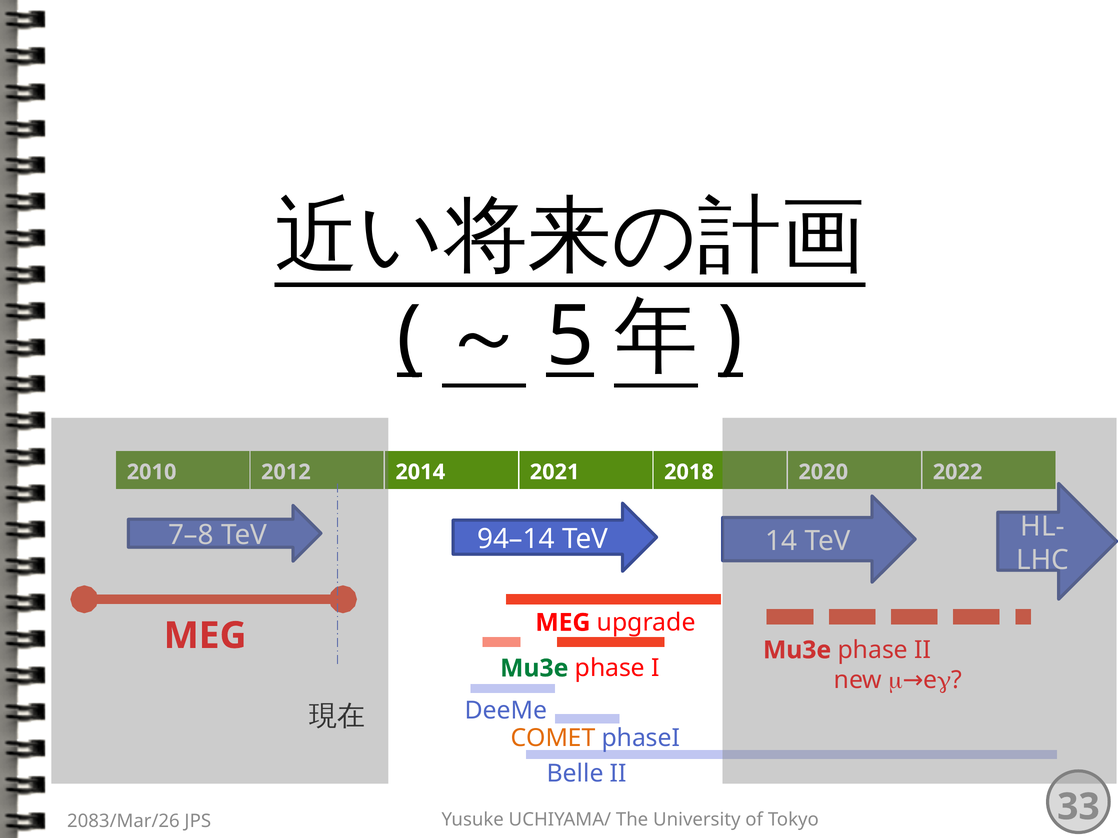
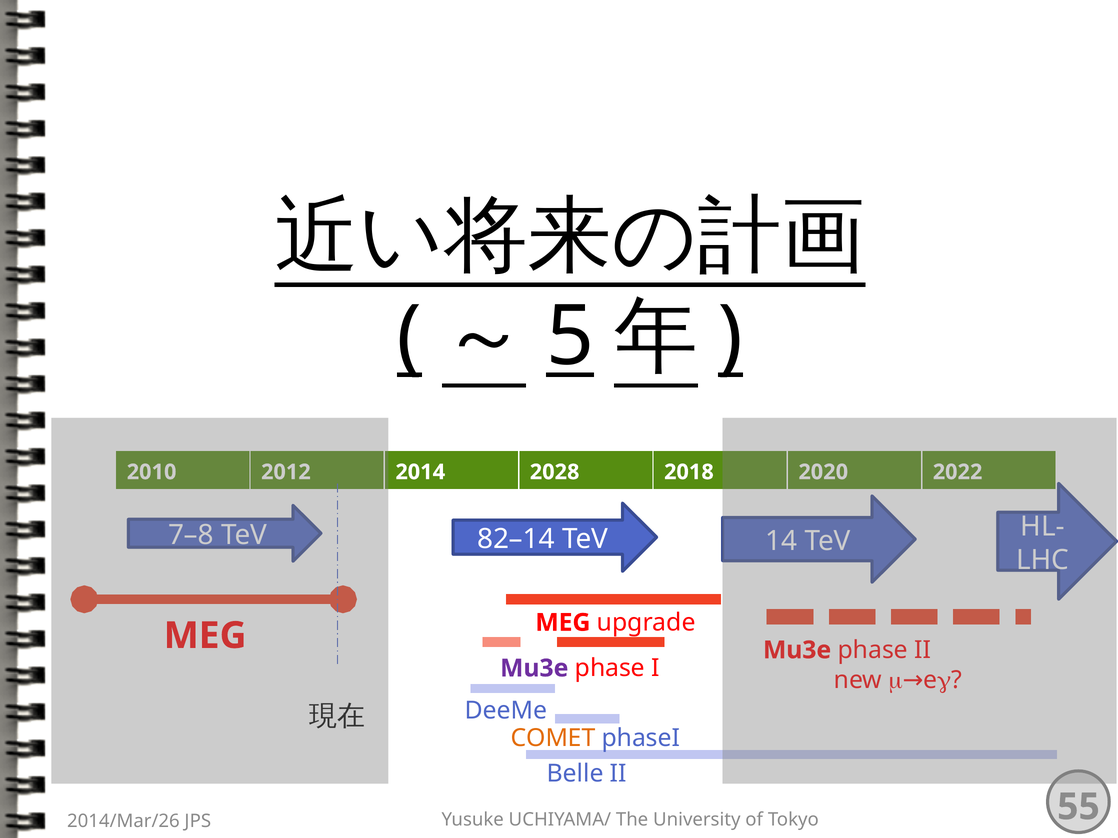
2021: 2021 -> 2028 (555, 472)
94–14: 94–14 -> 82–14 (516, 539)
Mu3e colour: green -> purple (534, 669)
33: 33 -> 55 (1078, 807)
2083/Mar/26: 2083/Mar/26 -> 2014/Mar/26 (123, 822)
